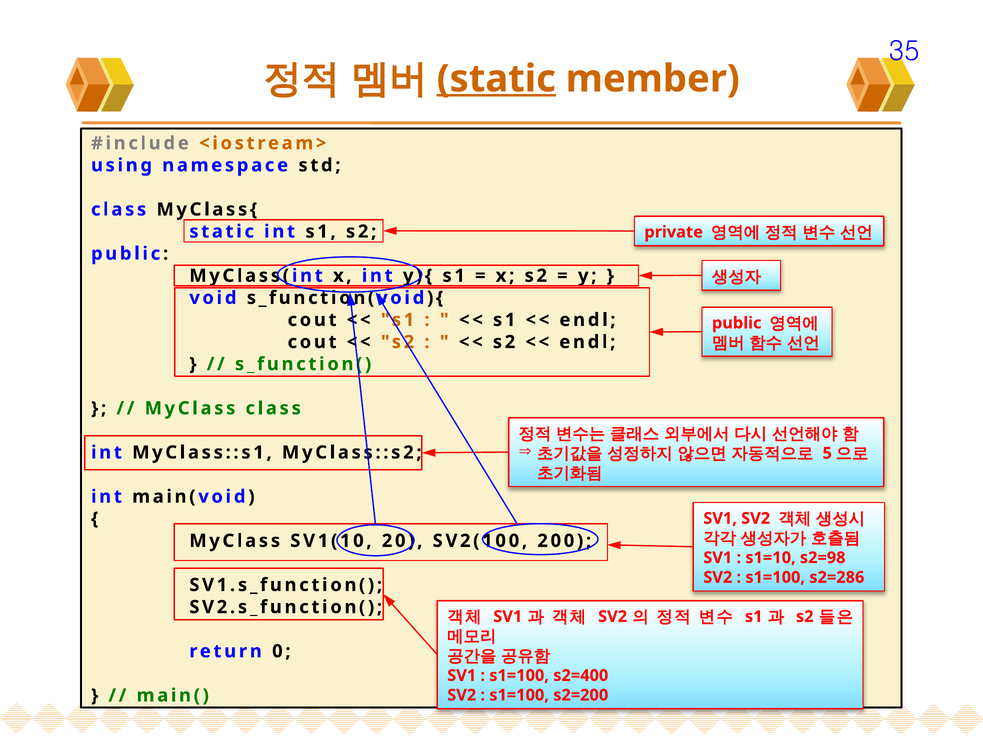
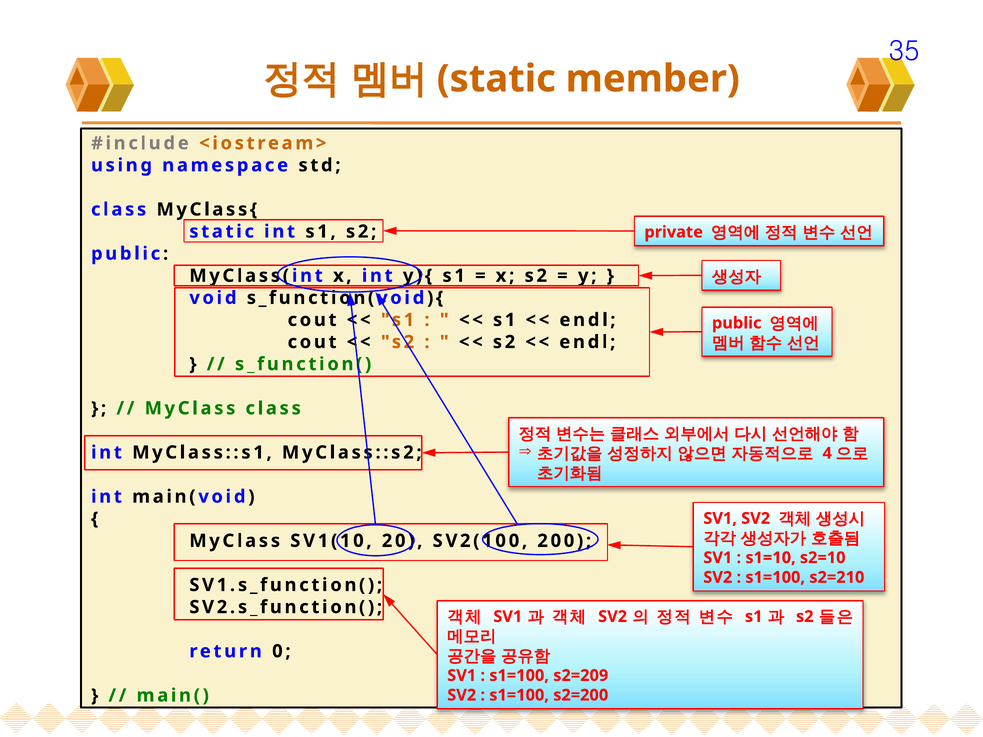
static underline: present -> none (496, 79)
5: 5 -> 4 (827, 453)
s2=98: s2=98 -> s2=10 (823, 558)
s2=286: s2=286 -> s2=210 (837, 578)
s2=400: s2=400 -> s2=209 (581, 676)
